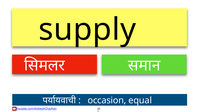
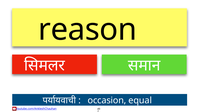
supply: supply -> reason (88, 30)
